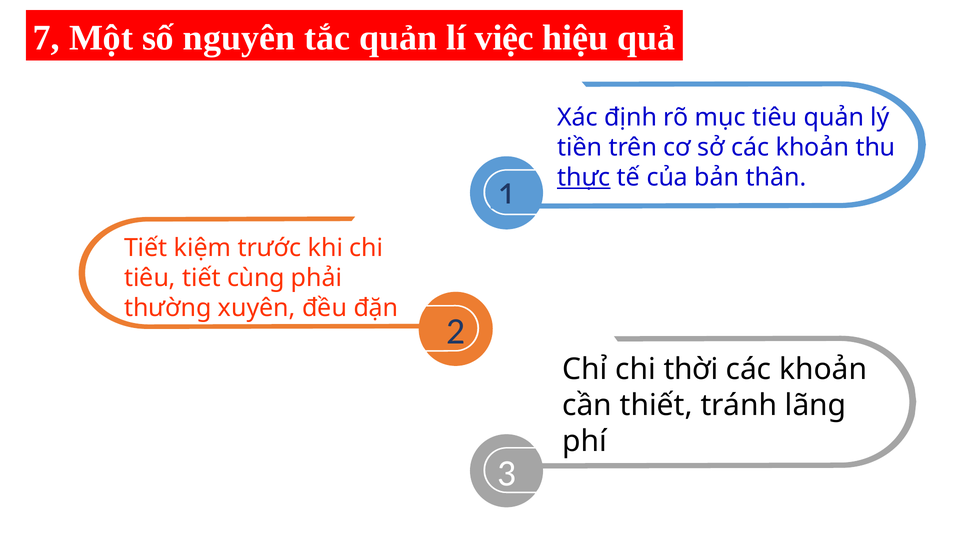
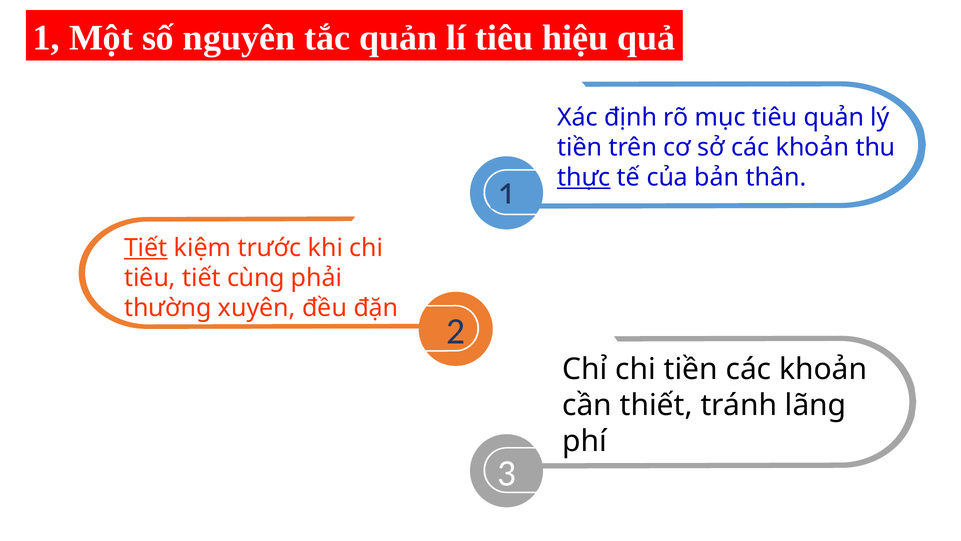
7: 7 -> 1 (46, 38)
lí việc: việc -> tiêu (504, 38)
Tiết underline: none -> present (146, 248)
chi thời: thời -> tiền (691, 369)
